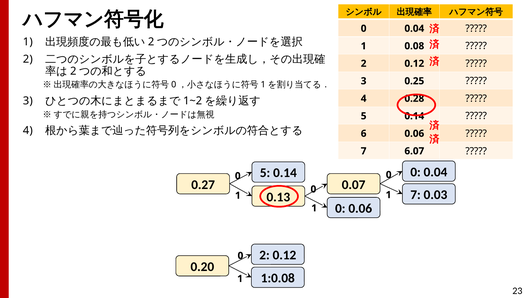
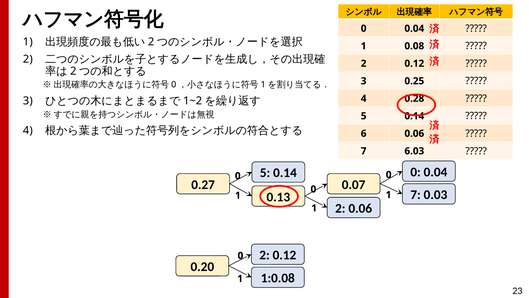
6.07: 6.07 -> 6.03 (414, 151)
0: 0 -> 2 (340, 208)
